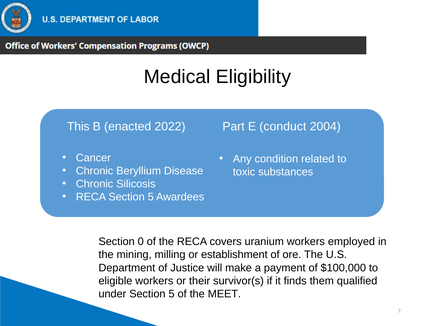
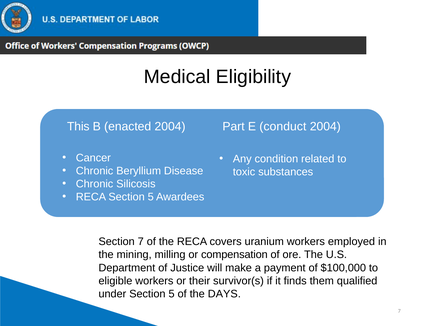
enacted 2022: 2022 -> 2004 (170, 127)
Section 0: 0 -> 7 (141, 242)
establishment: establishment -> compensation (234, 255)
MEET: MEET -> DAYS (224, 294)
